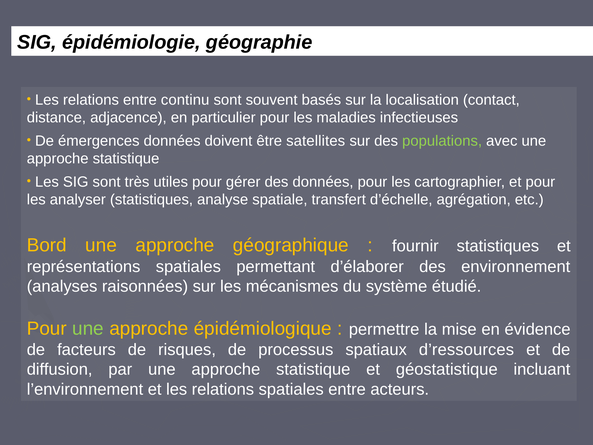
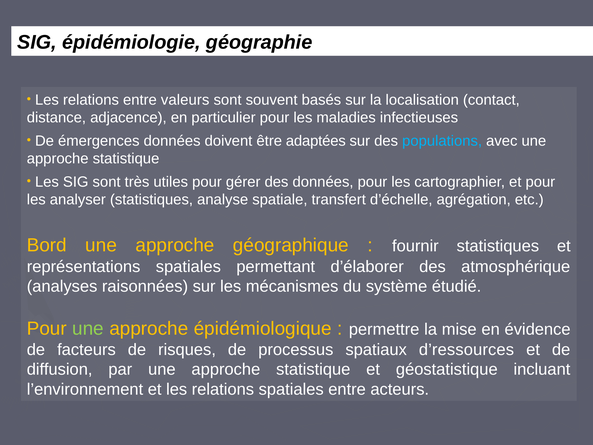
continu: continu -> valeurs (185, 100)
satellites: satellites -> adaptées (316, 141)
populations colour: light green -> light blue (442, 141)
environnement: environnement -> atmosphérique (516, 266)
